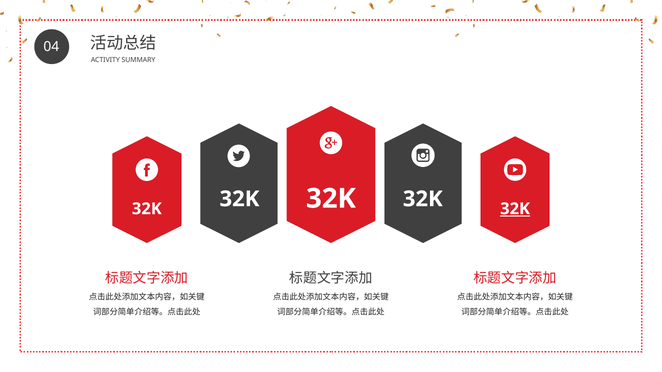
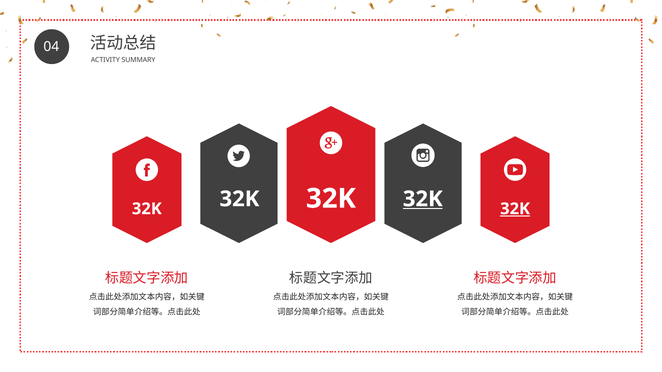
32K underline: none -> present (423, 199)
